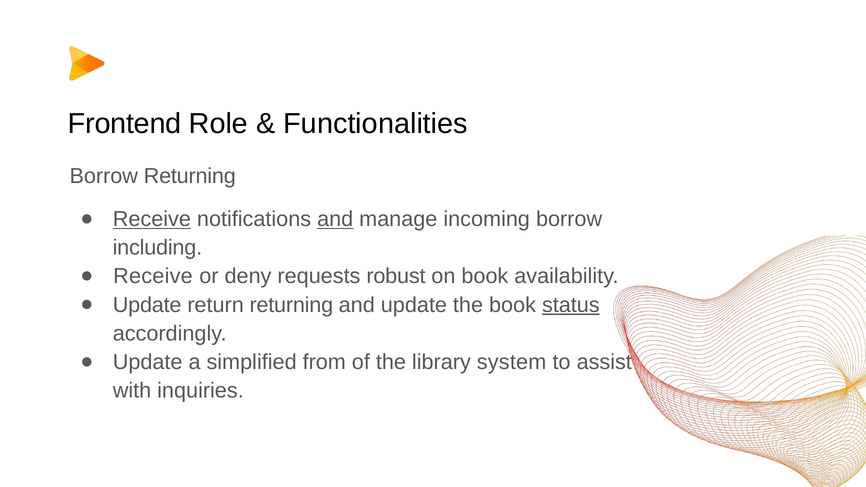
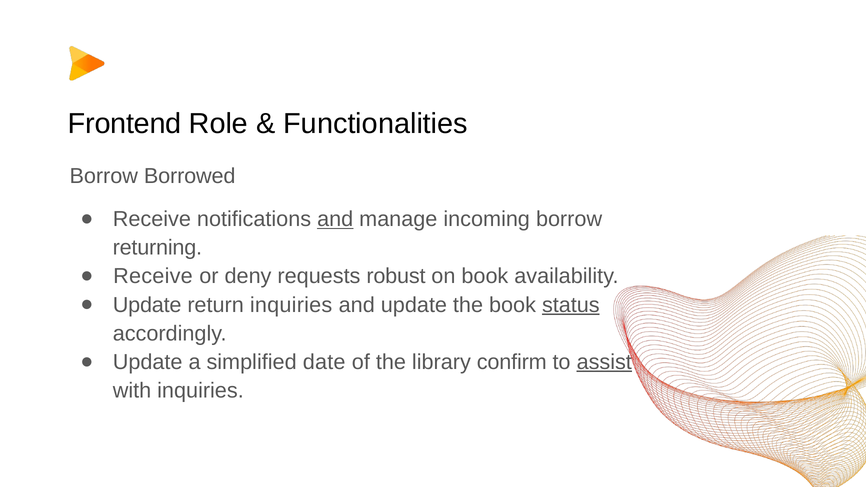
Borrow Returning: Returning -> Borrowed (190, 176)
Receive underline: present -> none (152, 219)
including: including -> returning (157, 248)
return returning: returning -> inquiries (291, 305)
from: from -> date (324, 362)
system: system -> confirm (512, 362)
assist underline: none -> present (604, 362)
